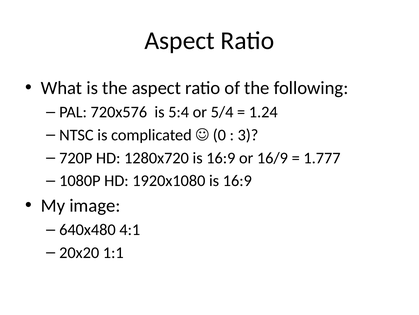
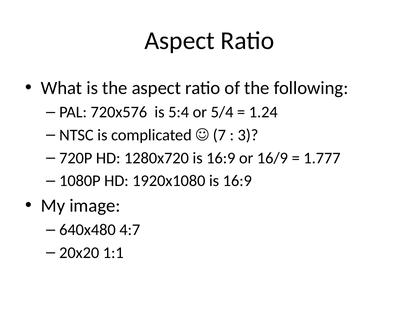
0: 0 -> 7 (219, 135)
4:1: 4:1 -> 4:7 (130, 229)
